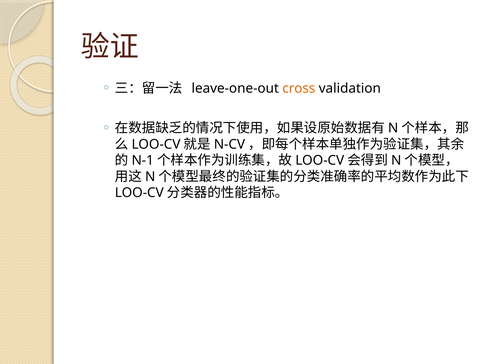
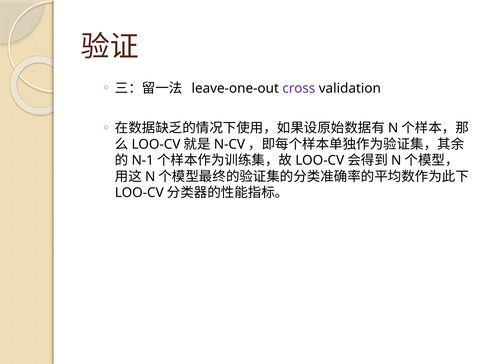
cross colour: orange -> purple (299, 88)
